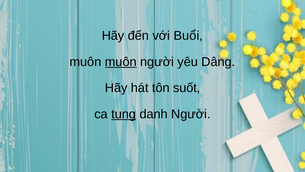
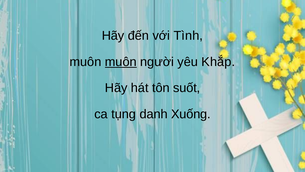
Buổi: Buổi -> Tình (188, 36)
Dâng: Dâng -> Khắp (218, 62)
tụng underline: present -> none (124, 114)
danh Người: Người -> Xuống (191, 114)
